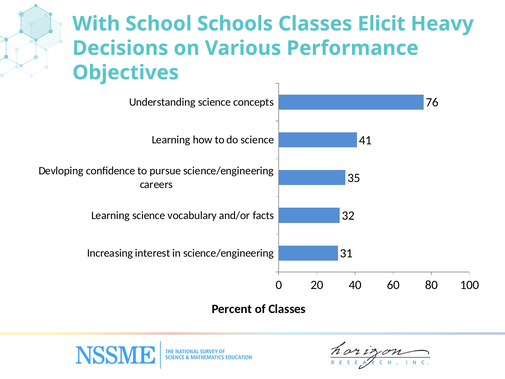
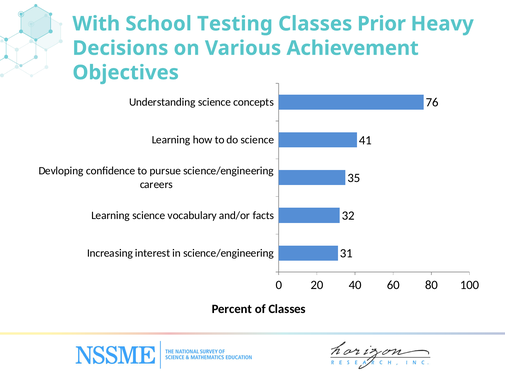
Schools: Schools -> Testing (235, 24)
Elicit: Elicit -> Prior (382, 24)
Performance: Performance -> Achievement (353, 48)
